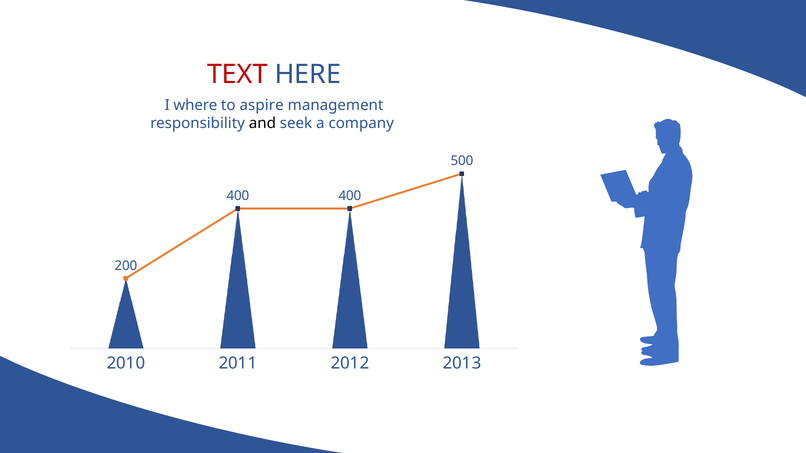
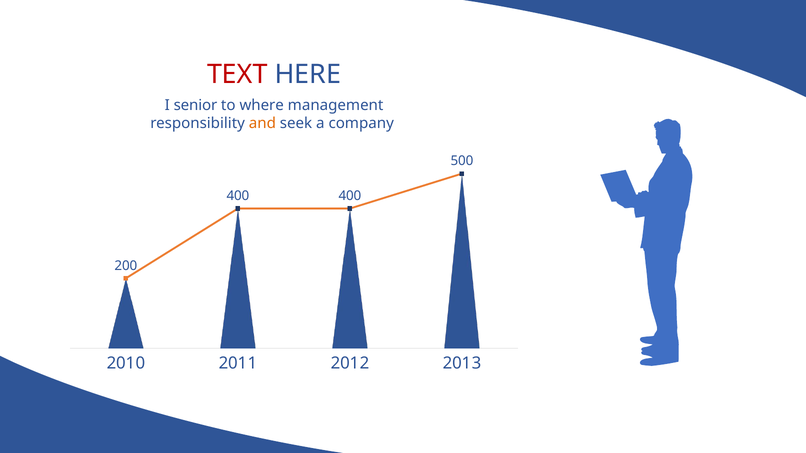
where: where -> senior (195, 105)
aspire: aspire -> where (262, 105)
and colour: black -> orange (262, 124)
